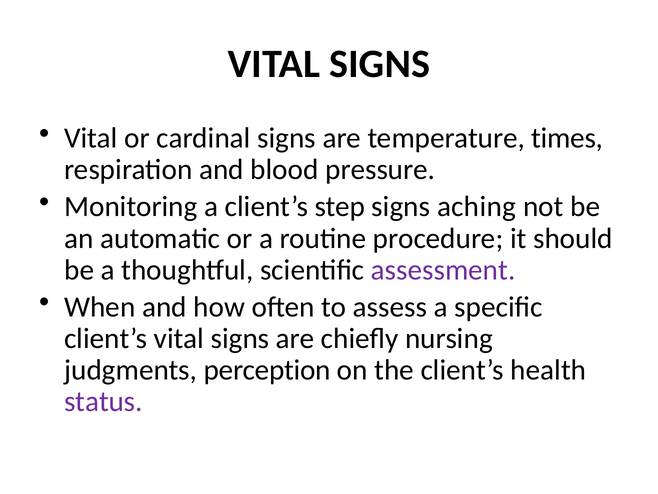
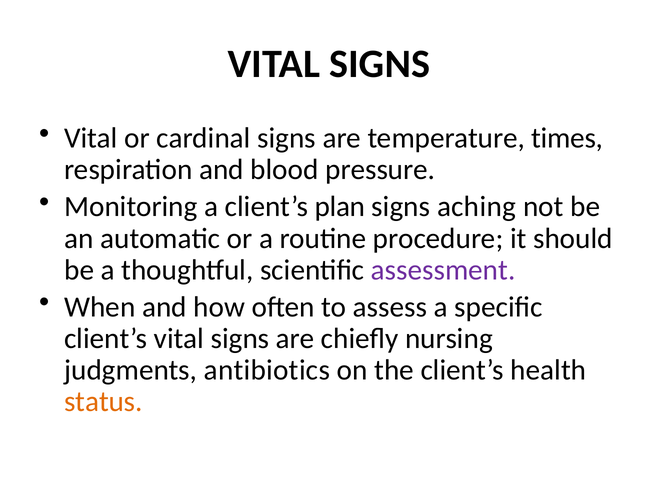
step: step -> plan (340, 207)
perception: perception -> antibiotics (267, 370)
status colour: purple -> orange (103, 401)
